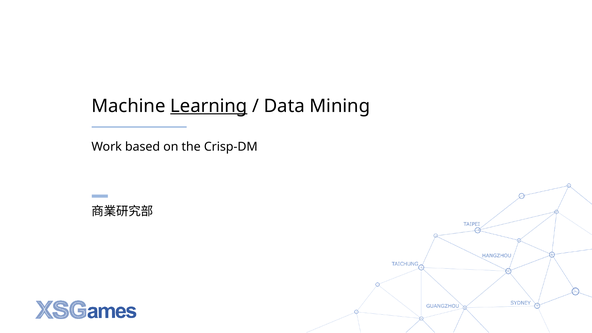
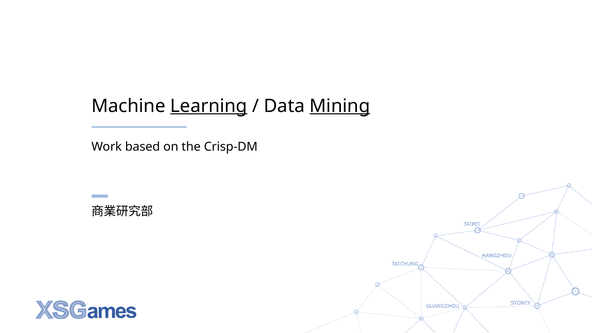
Mining underline: none -> present (340, 106)
